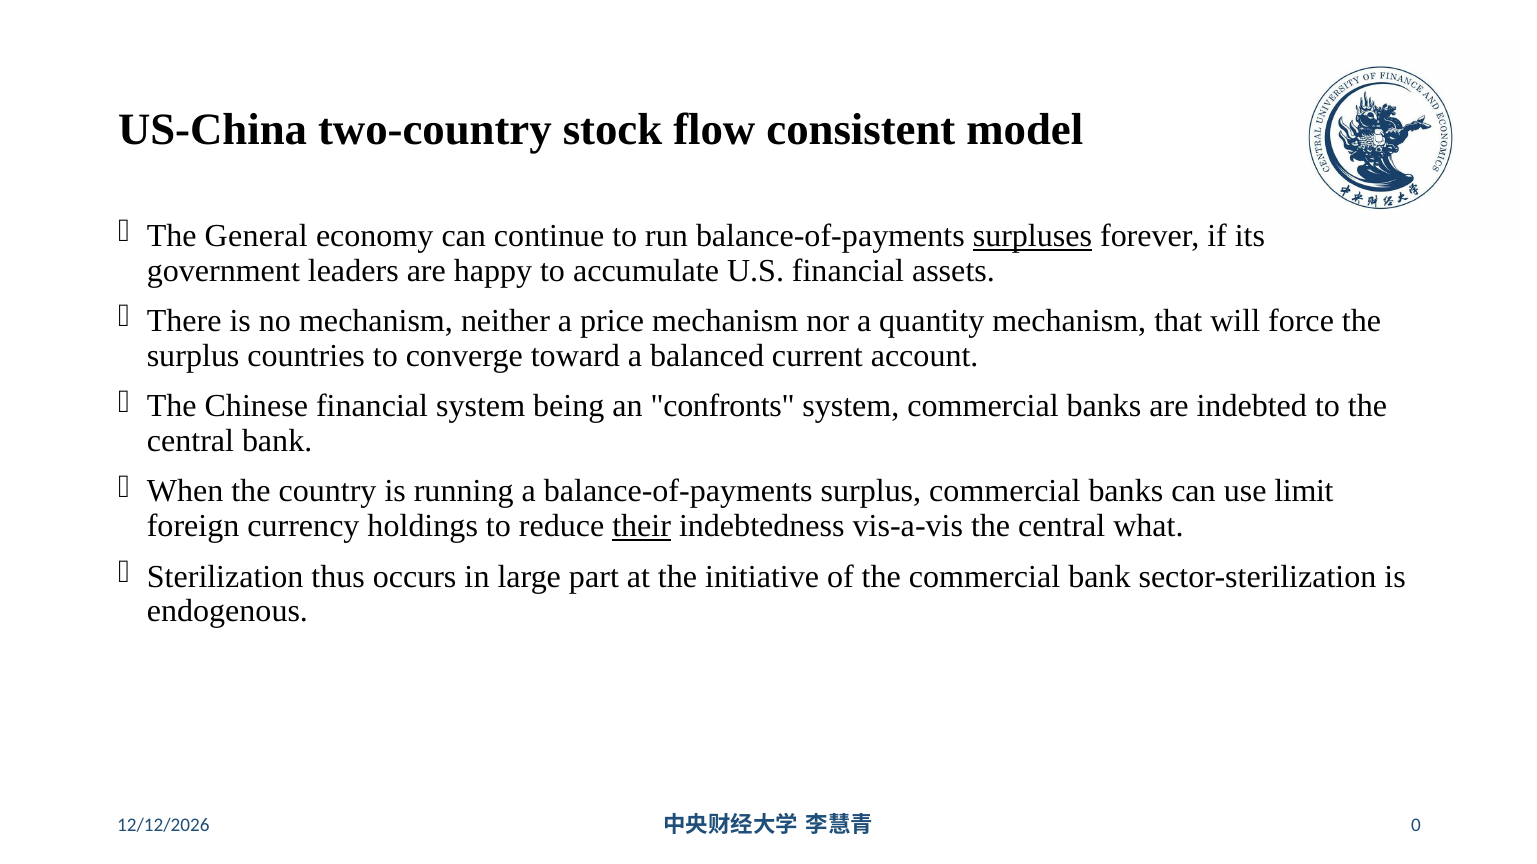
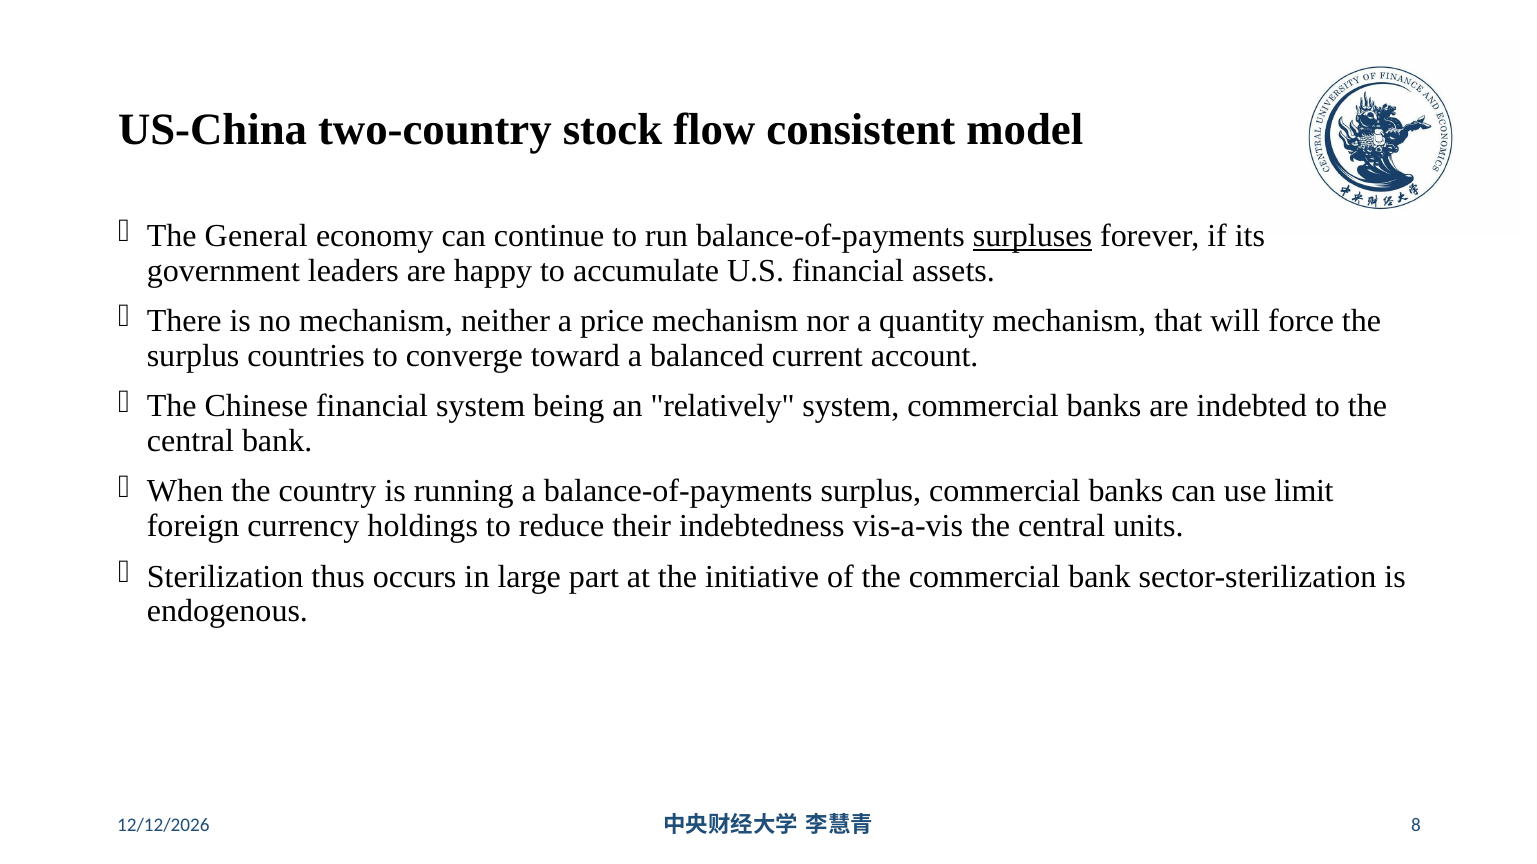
confronts: confronts -> relatively (723, 406)
their underline: present -> none (642, 526)
what: what -> units (1148, 526)
0: 0 -> 8 (1416, 825)
